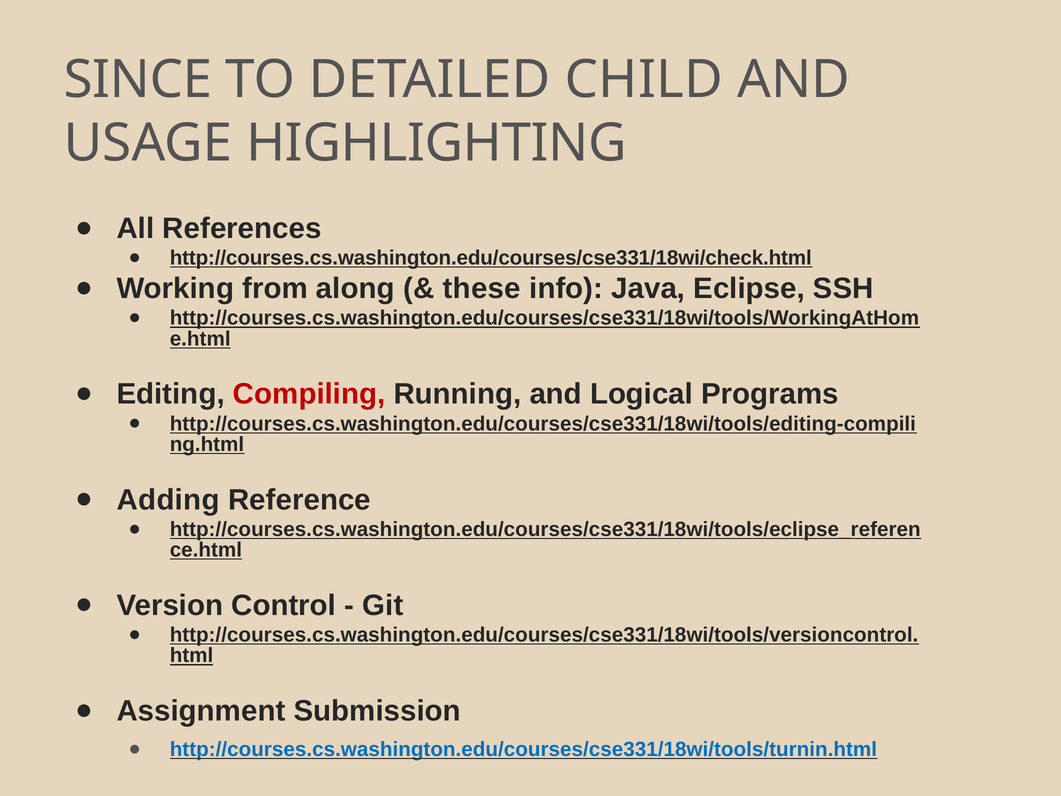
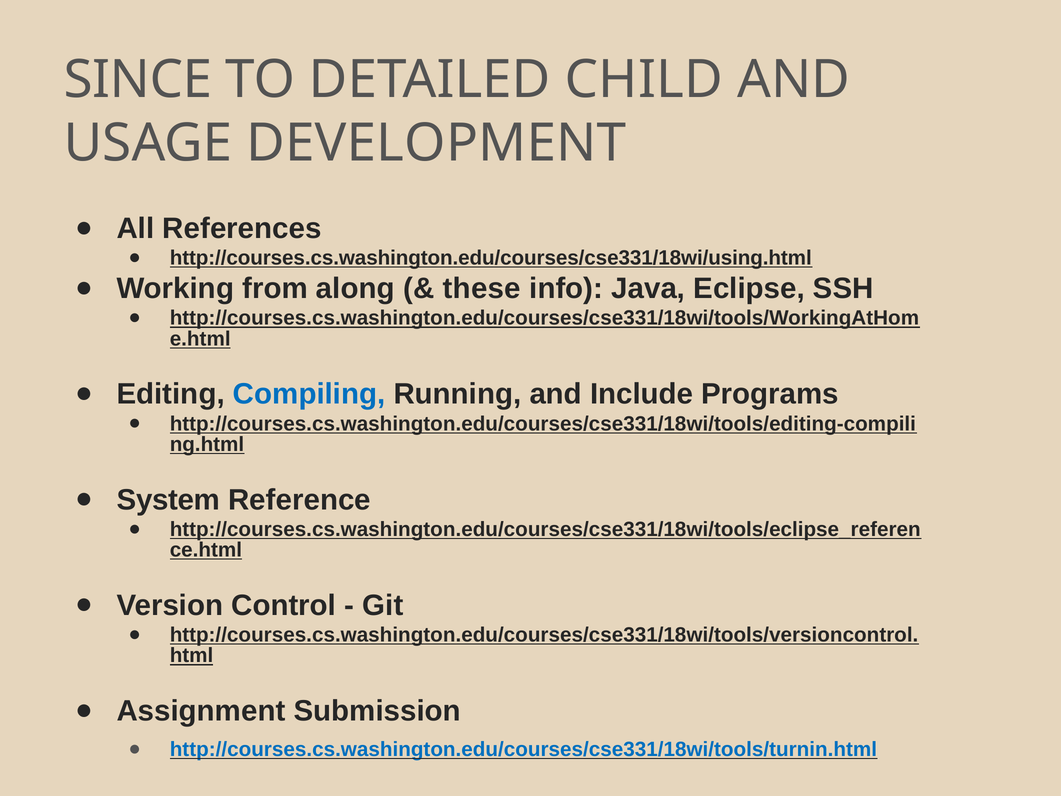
HIGHLIGHTING: HIGHLIGHTING -> DEVELOPMENT (436, 143)
http://courses.cs.washington.edu/courses/cse331/18wi/check.html: http://courses.cs.washington.edu/courses/cse331/18wi/check.html -> http://courses.cs.washington.edu/courses/cse331/18wi/using.html (491, 258)
Compiling colour: red -> blue (309, 394)
Logical: Logical -> Include (642, 394)
Adding: Adding -> System (168, 500)
